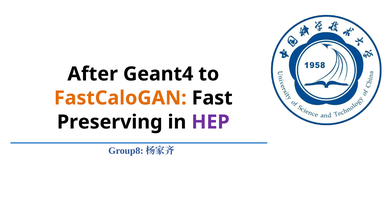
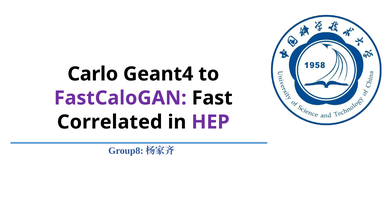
After: After -> Carlo (93, 74)
FastCaloGAN colour: orange -> purple (120, 98)
Preserving: Preserving -> Correlated (110, 122)
